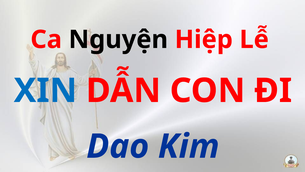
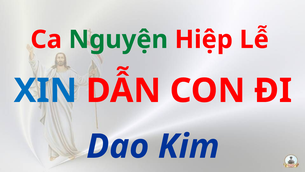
Nguyện colour: black -> green (118, 39)
